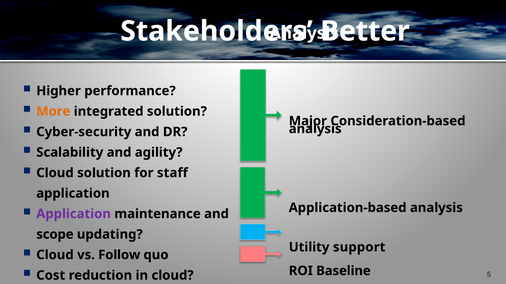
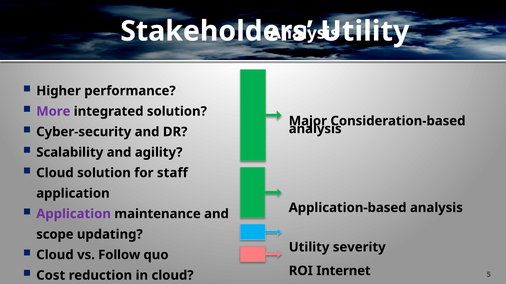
Better: Better -> Utility (365, 31)
More colour: orange -> purple (53, 112)
support: support -> severity (359, 248)
Baseline: Baseline -> Internet (343, 271)
